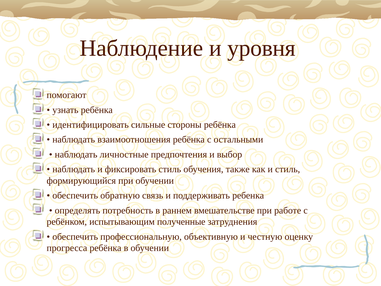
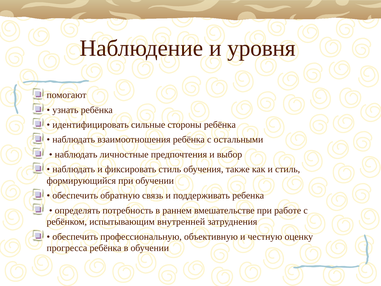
полученные: полученные -> внутренней (181, 222)
